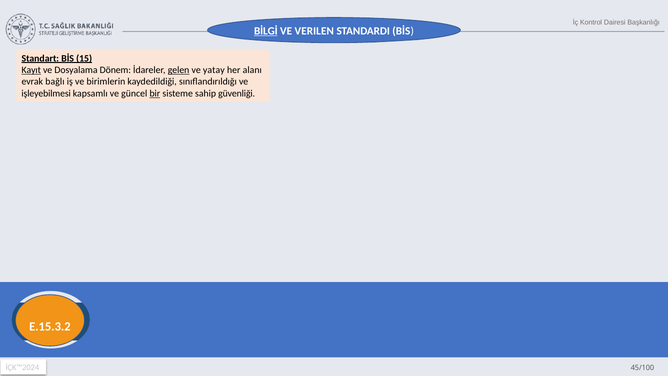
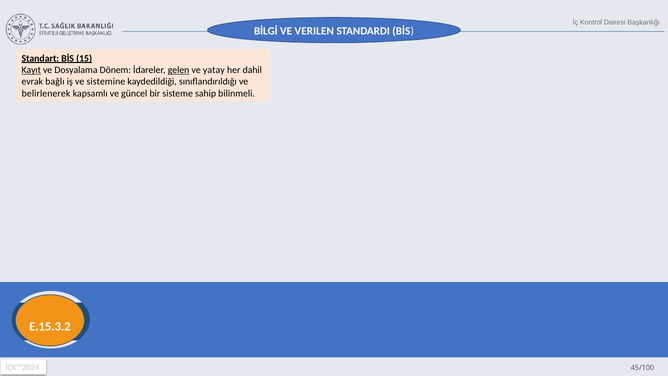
BİLGİ underline: present -> none (266, 31)
alanı: alanı -> dahil (252, 70)
birimlerin: birimlerin -> sistemine (106, 82)
işleyebilmesi: işleyebilmesi -> belirlenerek (46, 93)
bir underline: present -> none (155, 93)
güvenliği: güvenliği -> bilinmeli (237, 93)
